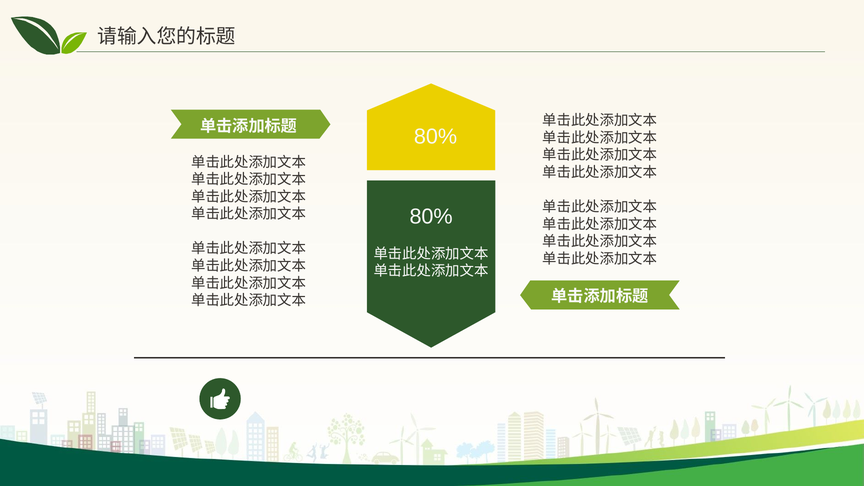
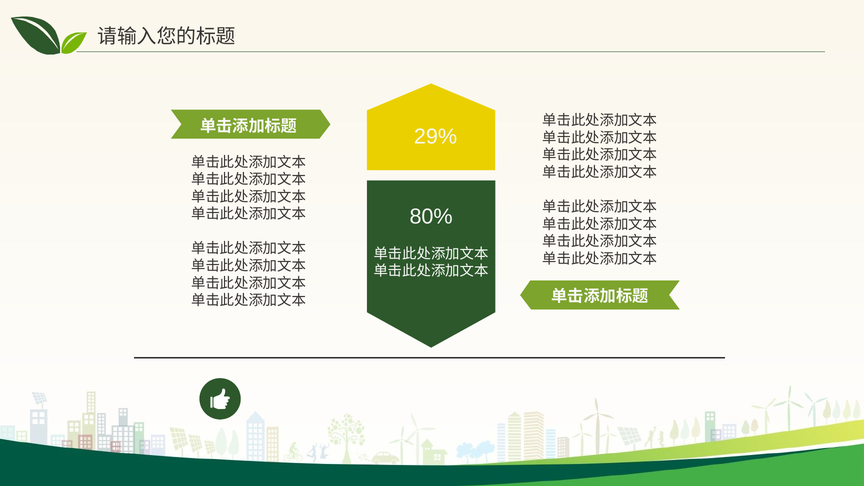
80%: 80% -> 29% (436, 137)
